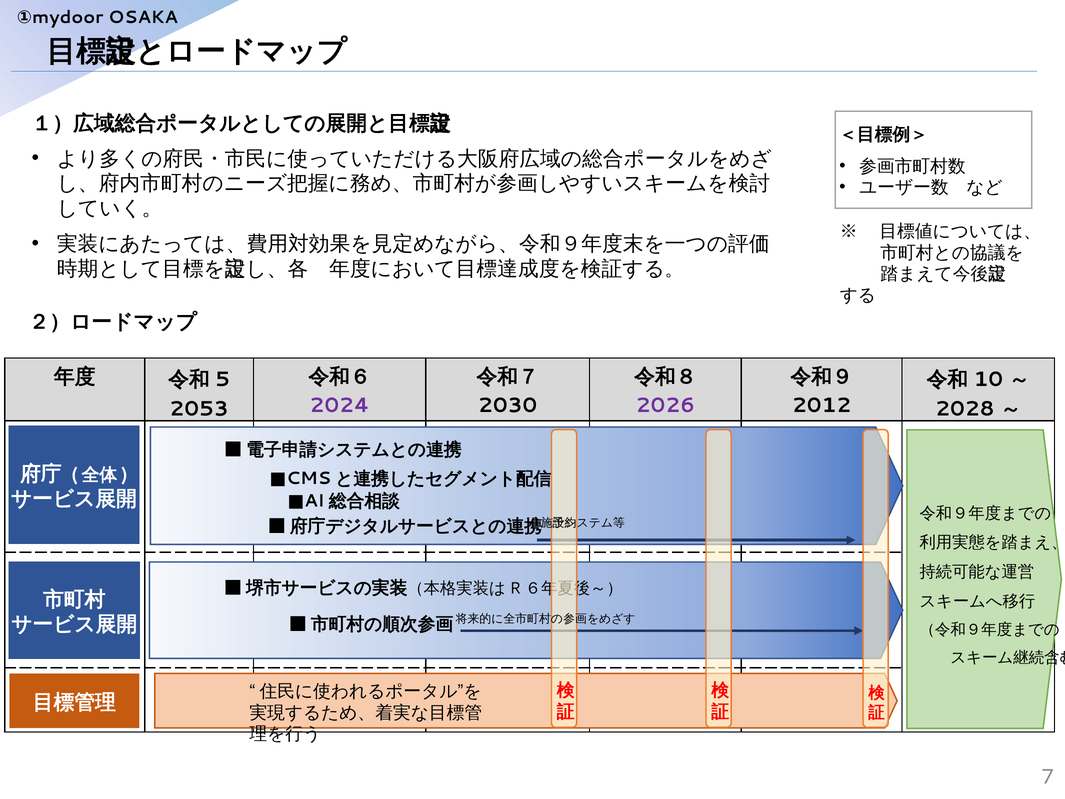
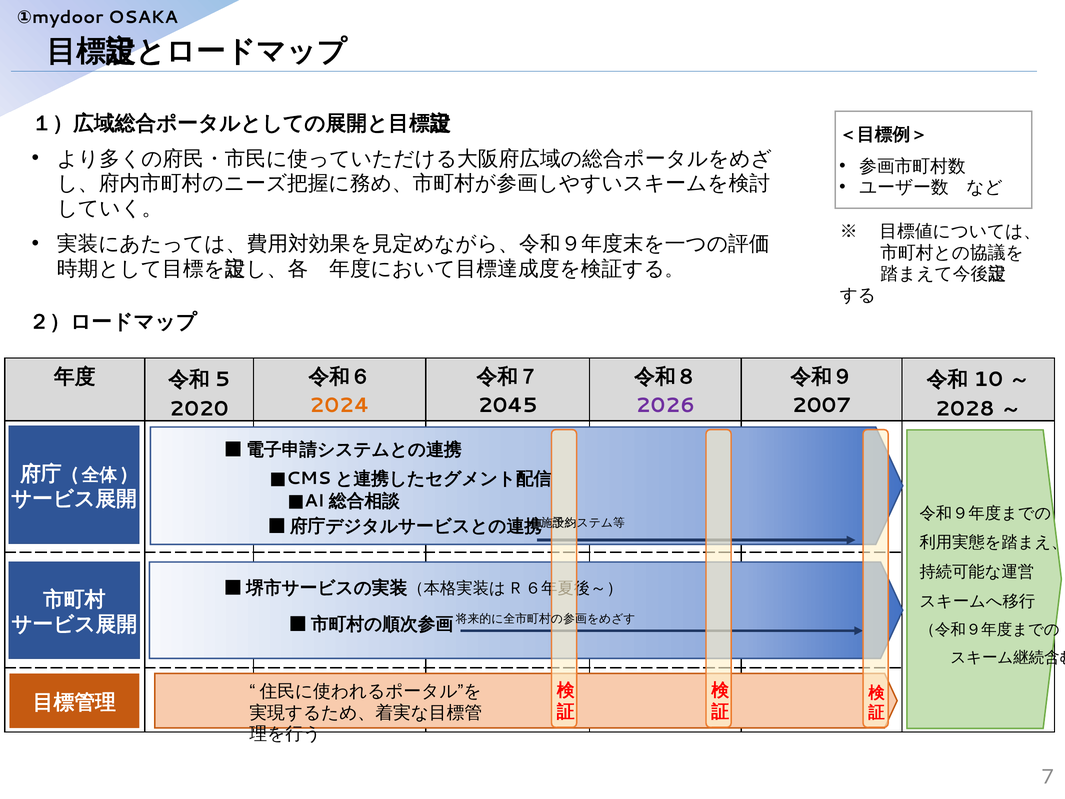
2024 colour: purple -> orange (340, 405)
2030: 2030 -> 2045 (508, 405)
2012: 2012 -> 2007 (822, 405)
2053: 2053 -> 2020 (199, 409)
